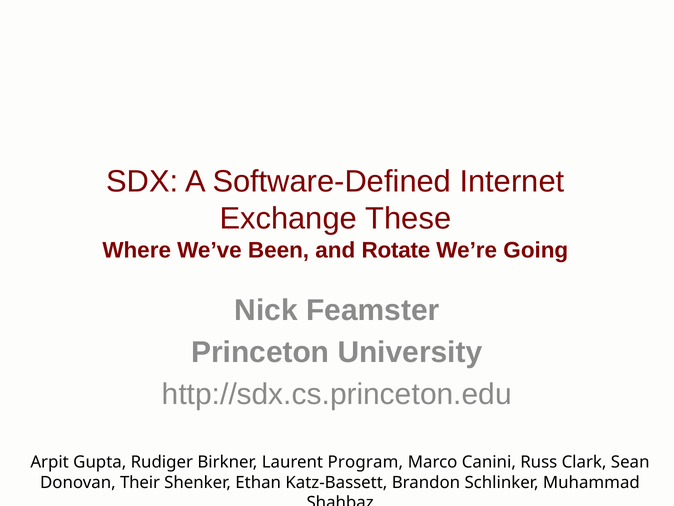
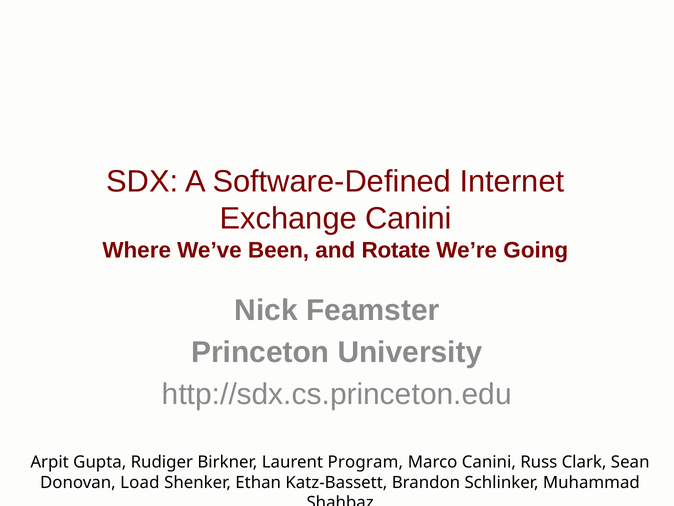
Exchange These: These -> Canini (408, 218)
Their: Their -> Load (140, 482)
